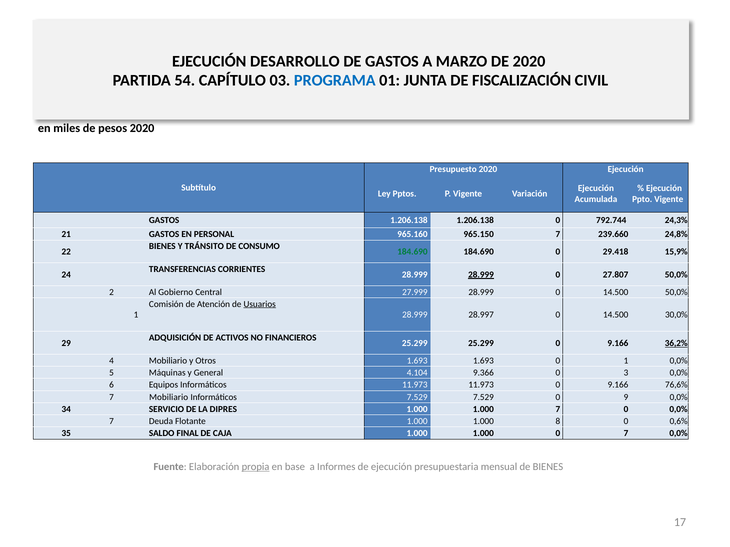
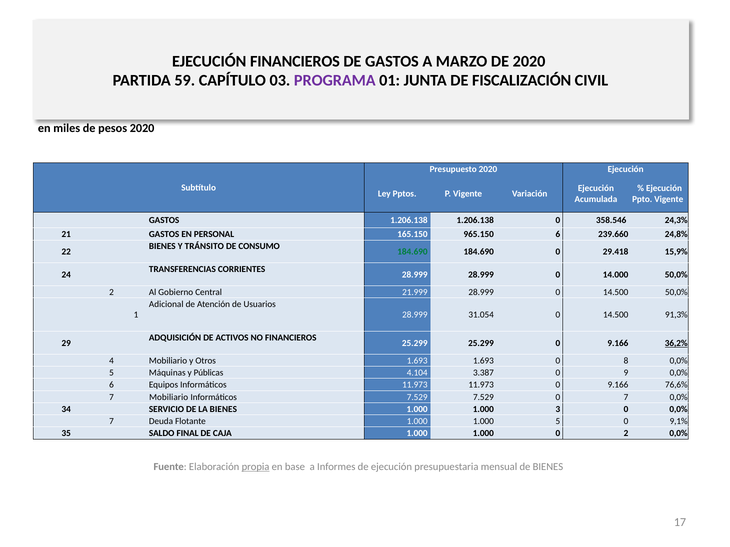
EJECUCIÓN DESARROLLO: DESARROLLO -> FINANCIEROS (295, 61)
54: 54 -> 59 (185, 81)
PROGRAMA colour: blue -> purple (335, 81)
792.744: 792.744 -> 358.546 (611, 221)
965.160: 965.160 -> 165.150 (412, 235)
965.150 7: 7 -> 6 (558, 235)
28.999 underline: present -> none (481, 275)
27.807: 27.807 -> 14.000 (616, 275)
27.999: 27.999 -> 21.999 (415, 292)
Comisión: Comisión -> Adicional (166, 304)
Usuarios underline: present -> none (260, 304)
28.997: 28.997 -> 31.054 (481, 315)
30,0%: 30,0% -> 91,3% (676, 315)
0 1: 1 -> 8 (626, 361)
General: General -> Públicas (208, 373)
9.366: 9.366 -> 3.387 (483, 373)
3: 3 -> 9 (626, 373)
0 9: 9 -> 7 (626, 397)
LA DIPRES: DIPRES -> BIENES (223, 410)
1.000 7: 7 -> 3 (558, 410)
1.000 8: 8 -> 5 (558, 422)
0,6%: 0,6% -> 9,1% (679, 422)
0 7: 7 -> 2 (626, 434)
